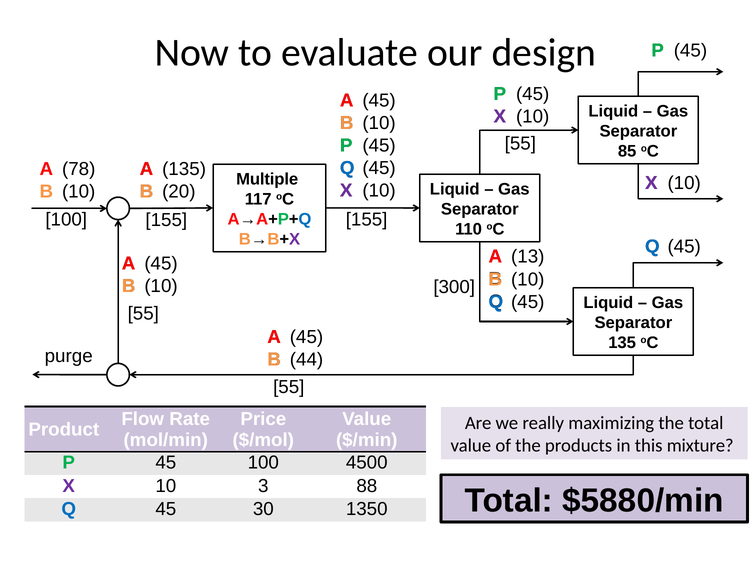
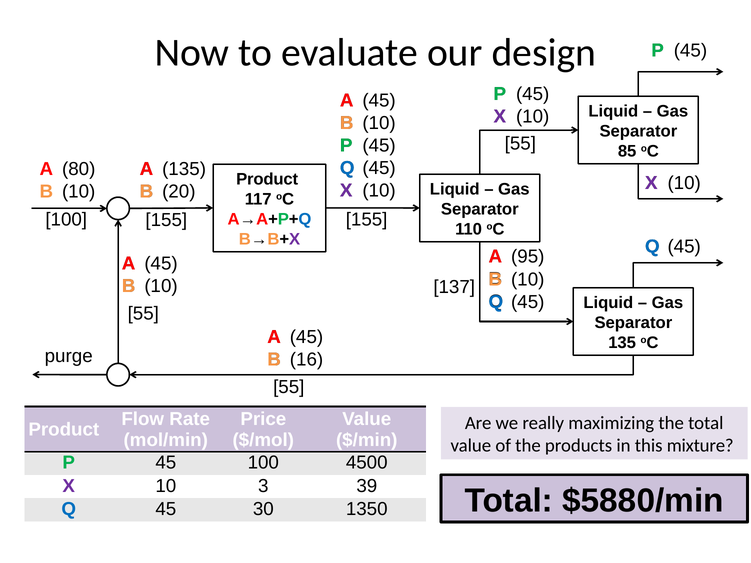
78: 78 -> 80 (79, 169)
Multiple: Multiple -> Product (267, 179)
13: 13 -> 95 (528, 257)
300: 300 -> 137 (454, 287)
44: 44 -> 16 (307, 360)
88: 88 -> 39 (367, 486)
